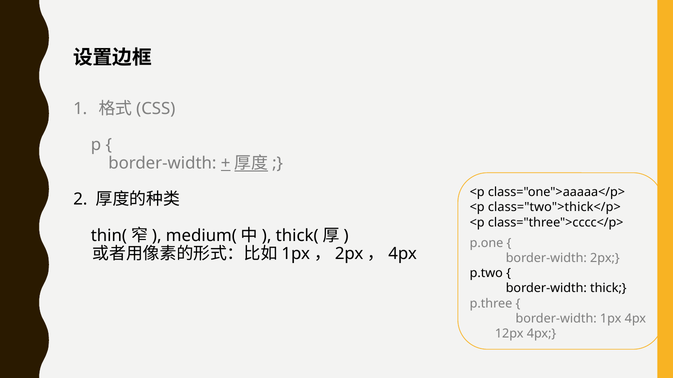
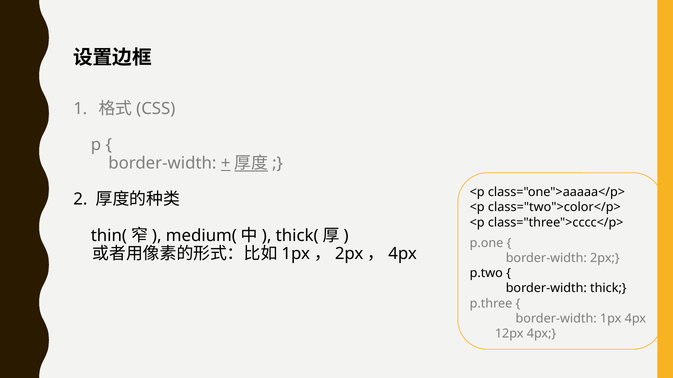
class="two">thick</p>: class="two">thick</p> -> class="two">color</p> (554, 208)
